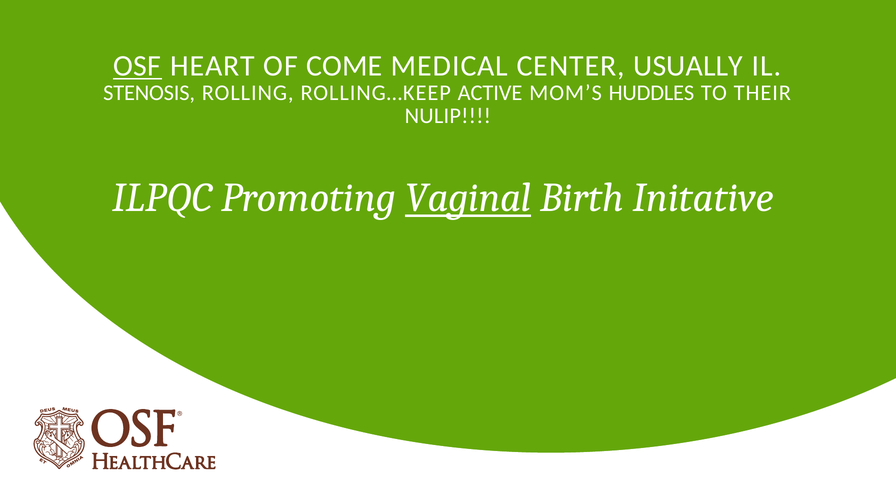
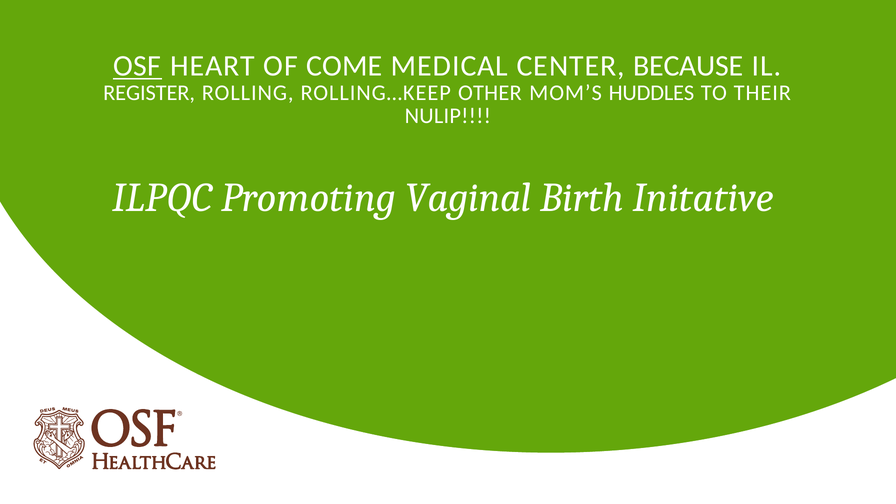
USUALLY: USUALLY -> BECAUSE (688, 66)
STENOSIS: STENOSIS -> REGISTER (149, 93)
ACTIVE: ACTIVE -> OTHER (490, 93)
Vaginal underline: present -> none (468, 198)
